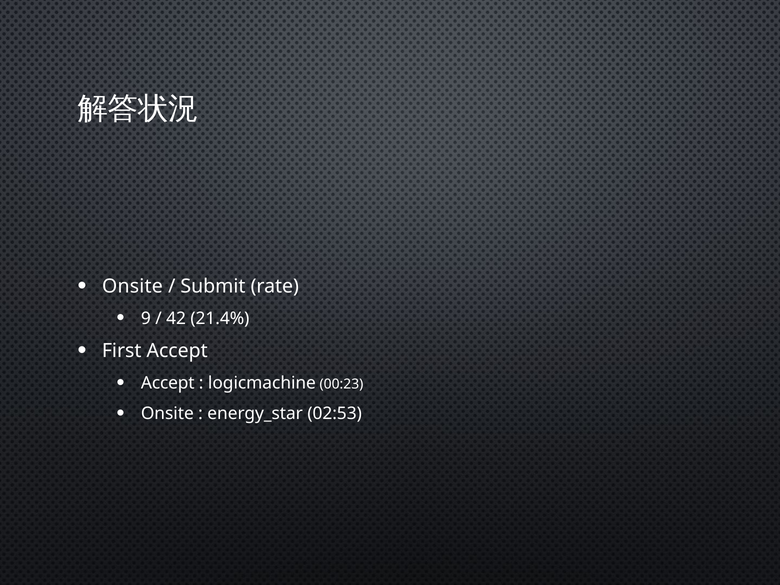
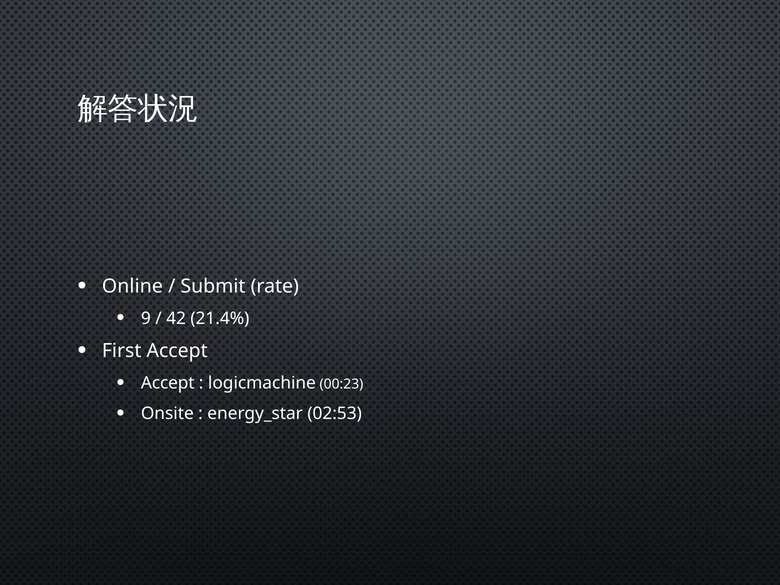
Onsite: Onsite -> Online (132, 286)
